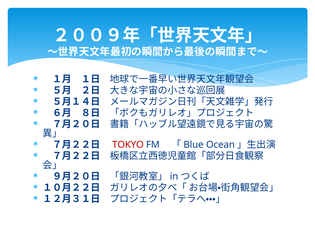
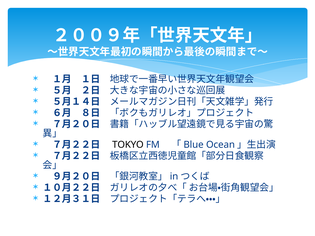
TOKYO colour: red -> black (128, 145)
